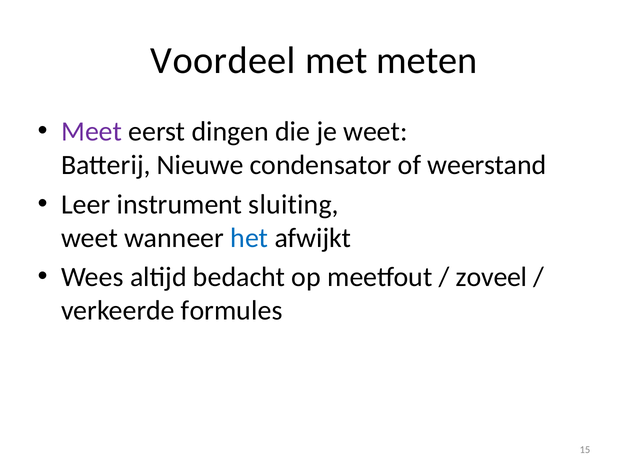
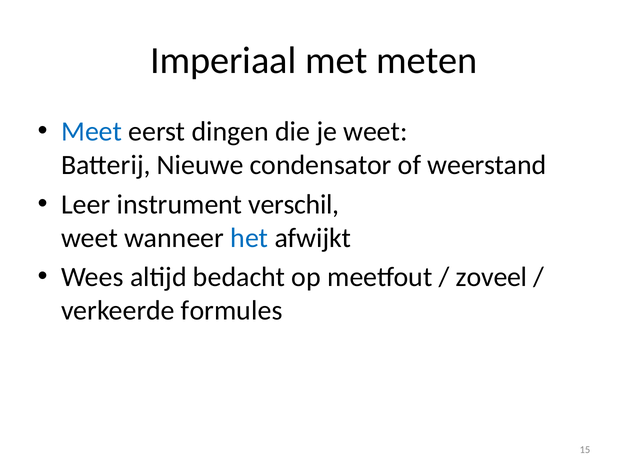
Voordeel: Voordeel -> Imperiaal (223, 61)
Meet colour: purple -> blue (92, 132)
sluiting: sluiting -> verschil (294, 204)
